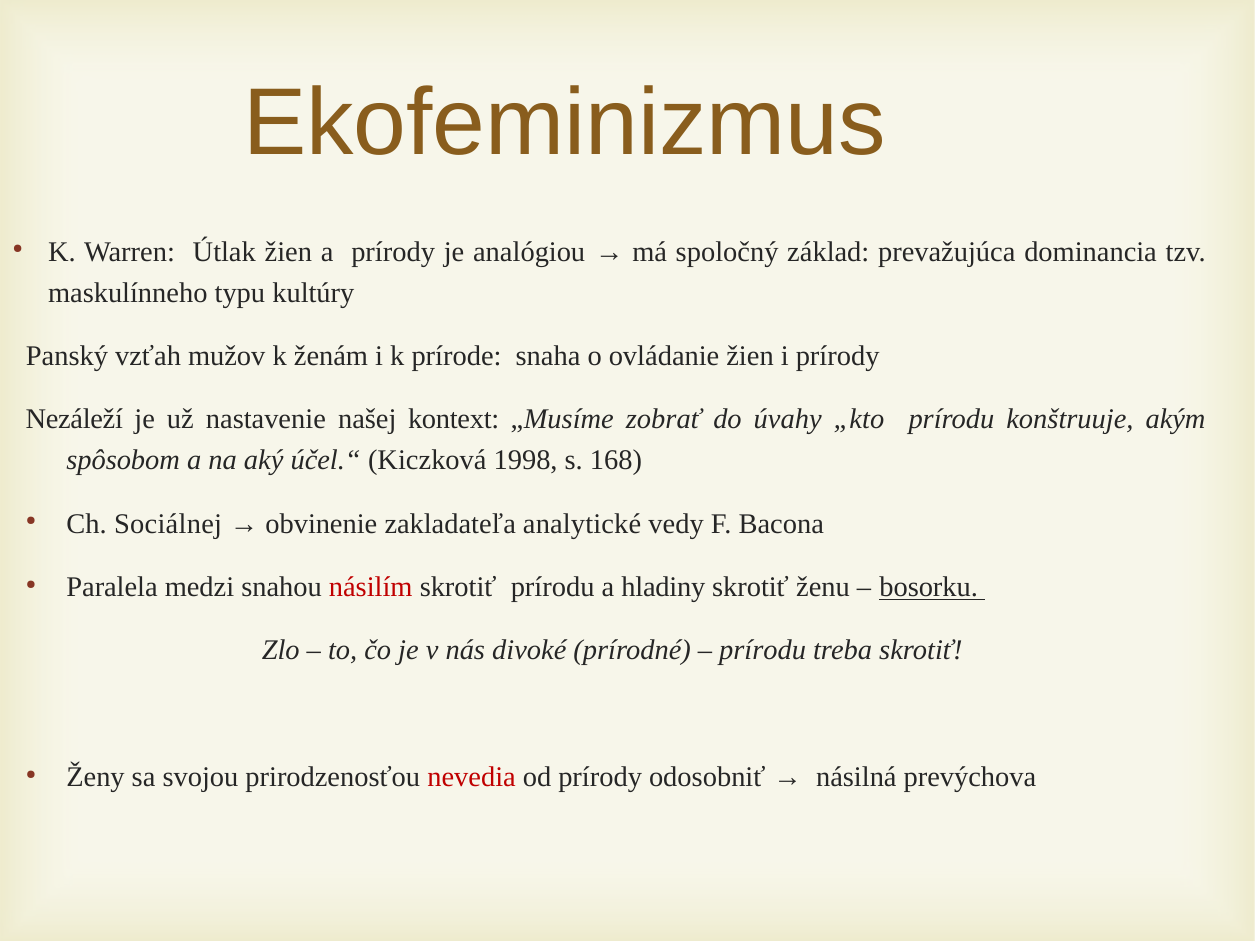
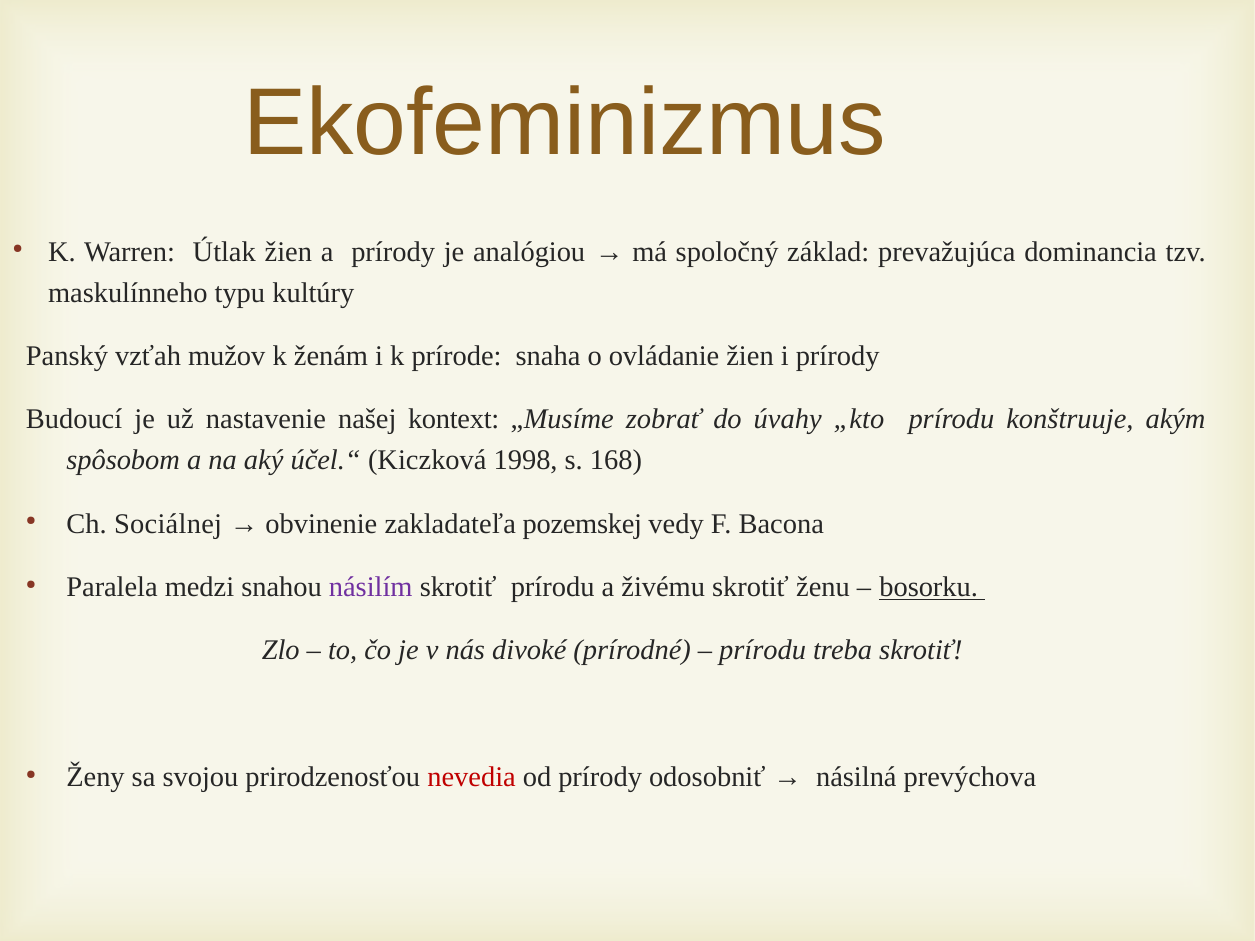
Nezáleží: Nezáleží -> Budoucí (74, 419)
analytické: analytické -> pozemskej (582, 524)
násilím colour: red -> purple (371, 587)
hladiny: hladiny -> živému (663, 587)
